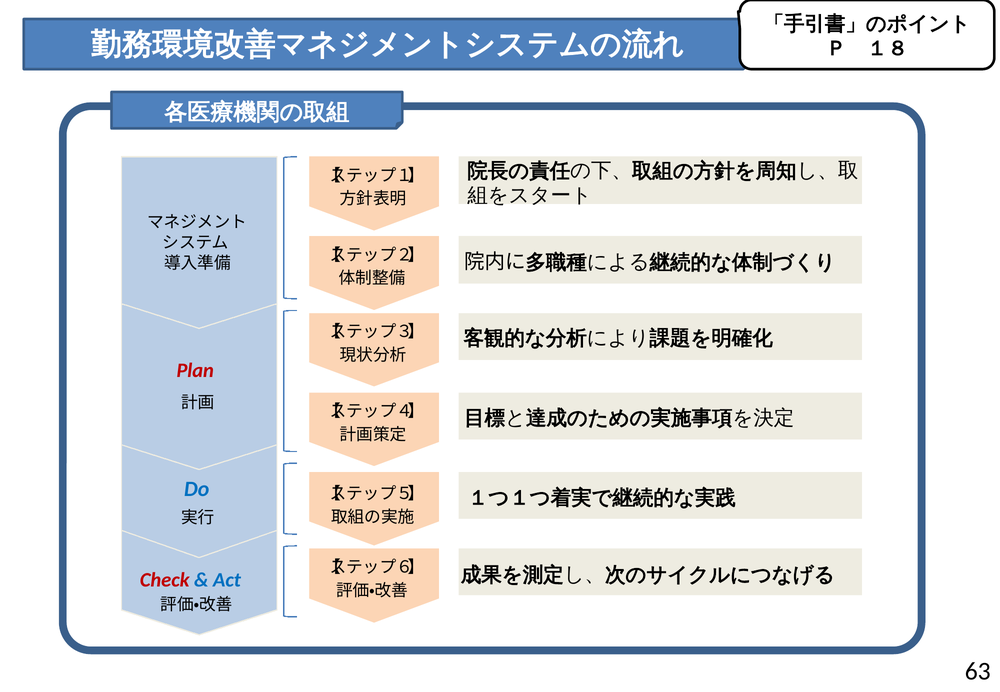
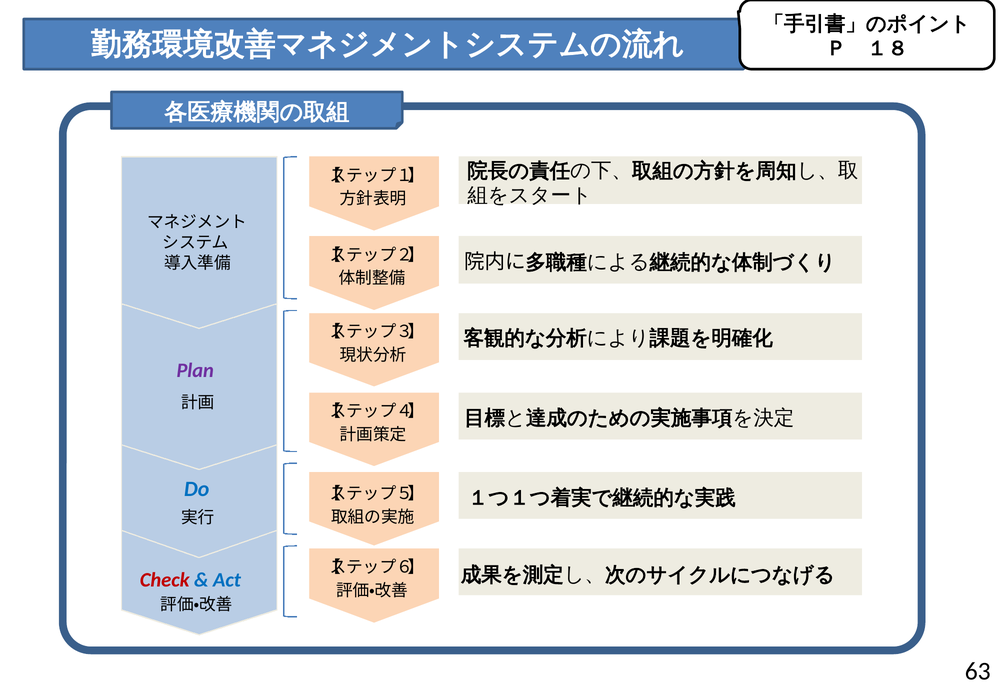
Plan colour: red -> purple (195, 371)
